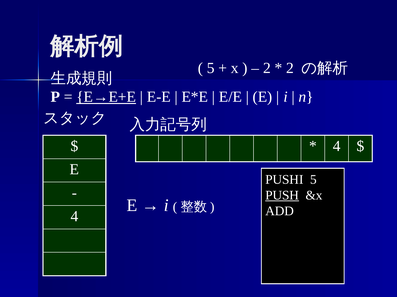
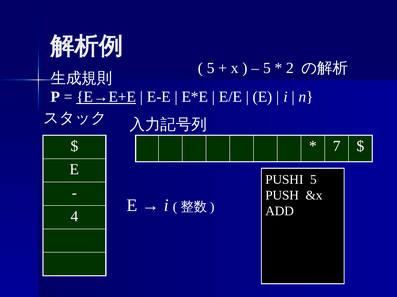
2: 2 -> 5 (267, 68)
4: 4 -> 7 (337, 146)
PUSH underline: present -> none (282, 196)
